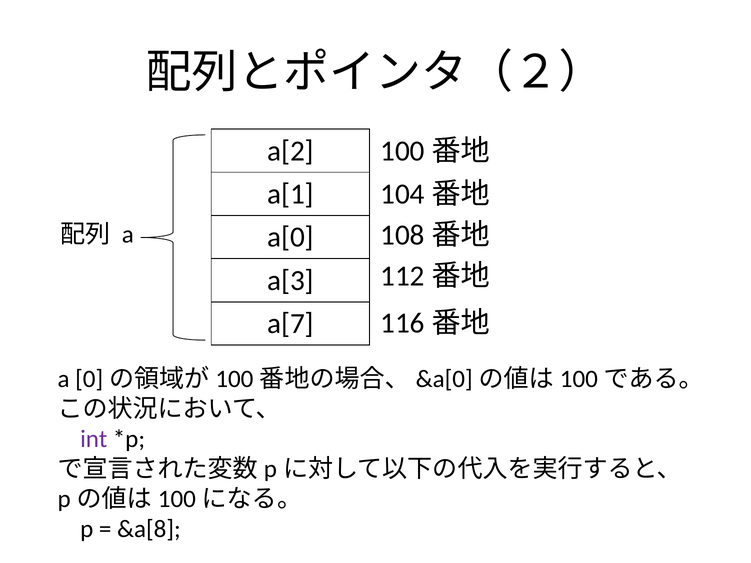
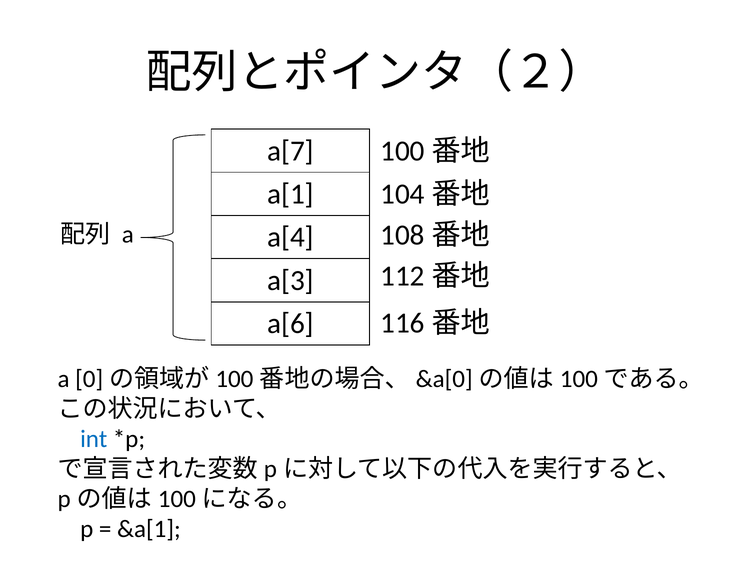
a[2: a[2 -> a[7 (290, 151)
a[0: a[0 -> a[4 (290, 237)
a[7: a[7 -> a[6 (290, 324)
int colour: purple -> blue (94, 439)
&a[8: &a[8 -> &a[1 (149, 529)
